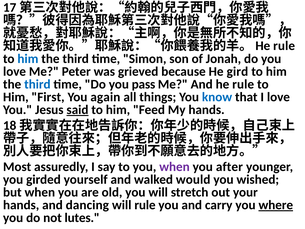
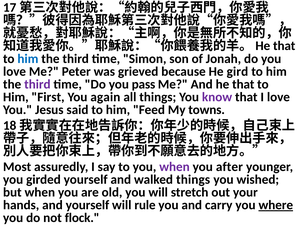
rule: rule -> that (284, 46)
third colour: blue -> purple (37, 84)
he rule: rule -> that (243, 84)
know colour: blue -> purple (217, 97)
said underline: present -> none (77, 110)
My hands: hands -> towns (207, 110)
walked would: would -> things (193, 179)
and dancing: dancing -> yourself (87, 205)
lutes: lutes -> flock (82, 218)
